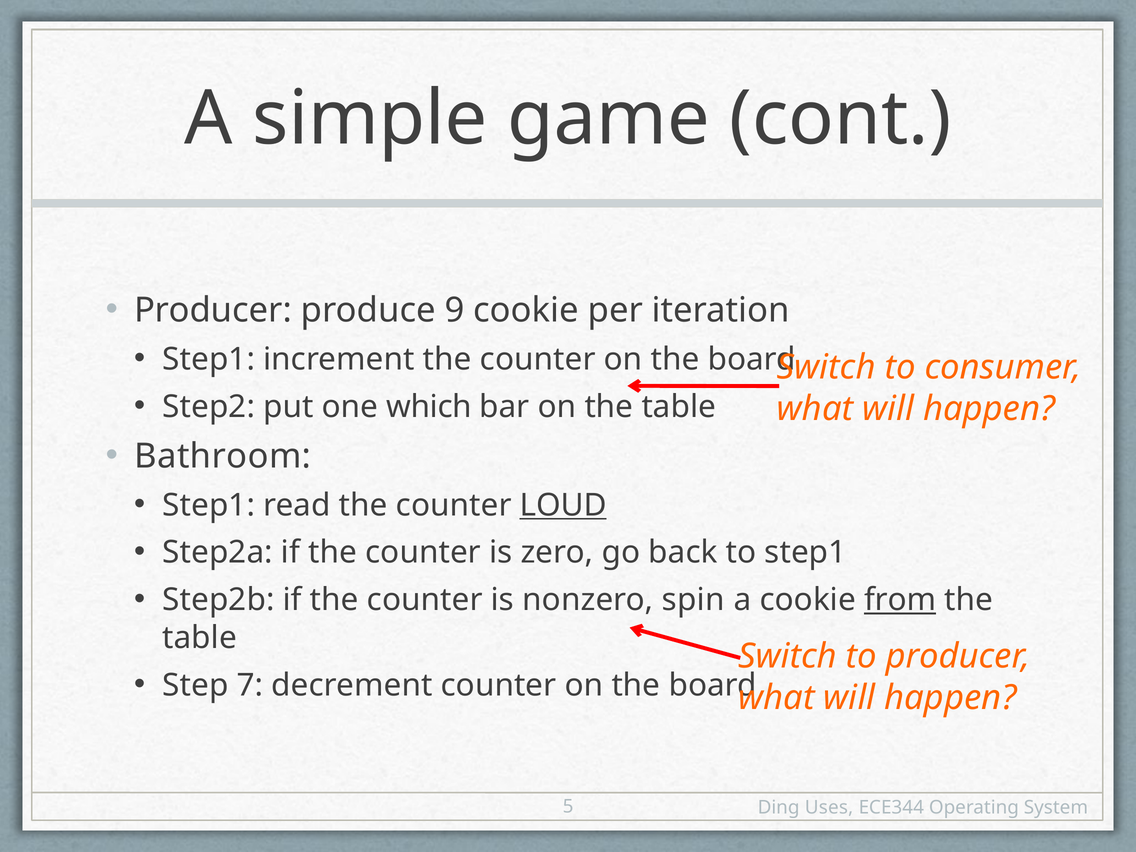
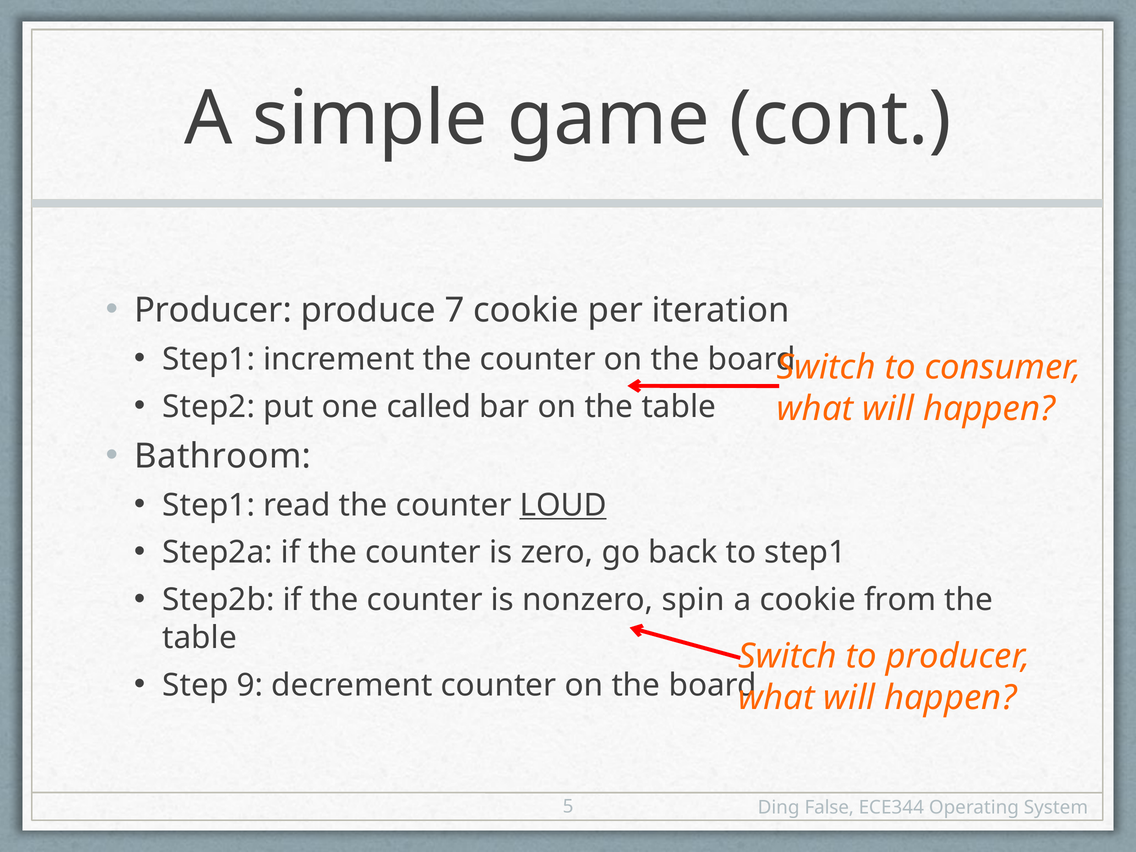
9: 9 -> 7 (454, 310)
which: which -> called (429, 407)
from underline: present -> none (900, 600)
7: 7 -> 9 (250, 685)
Uses: Uses -> False (829, 807)
